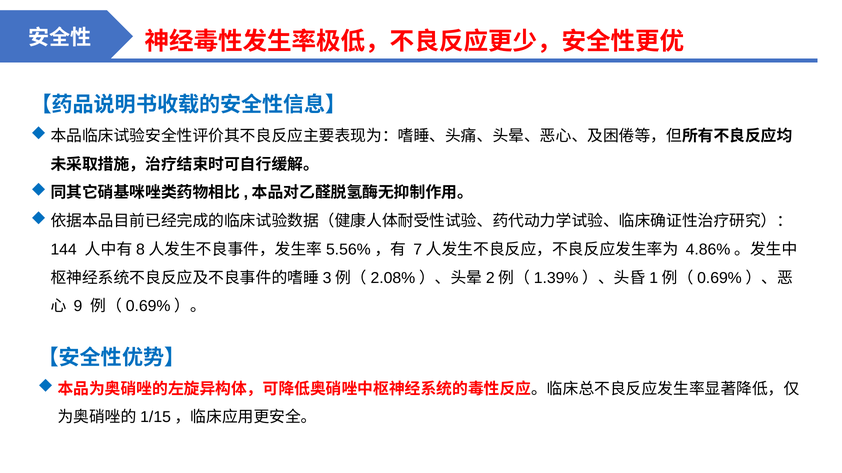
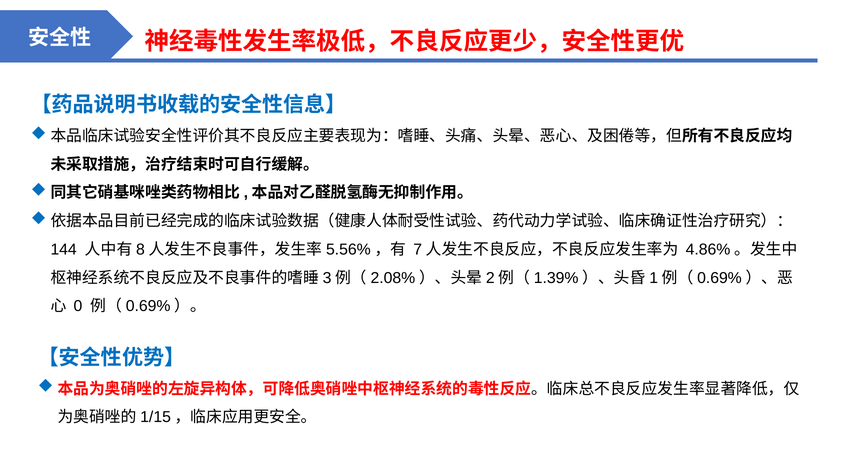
9: 9 -> 0 (78, 307)
